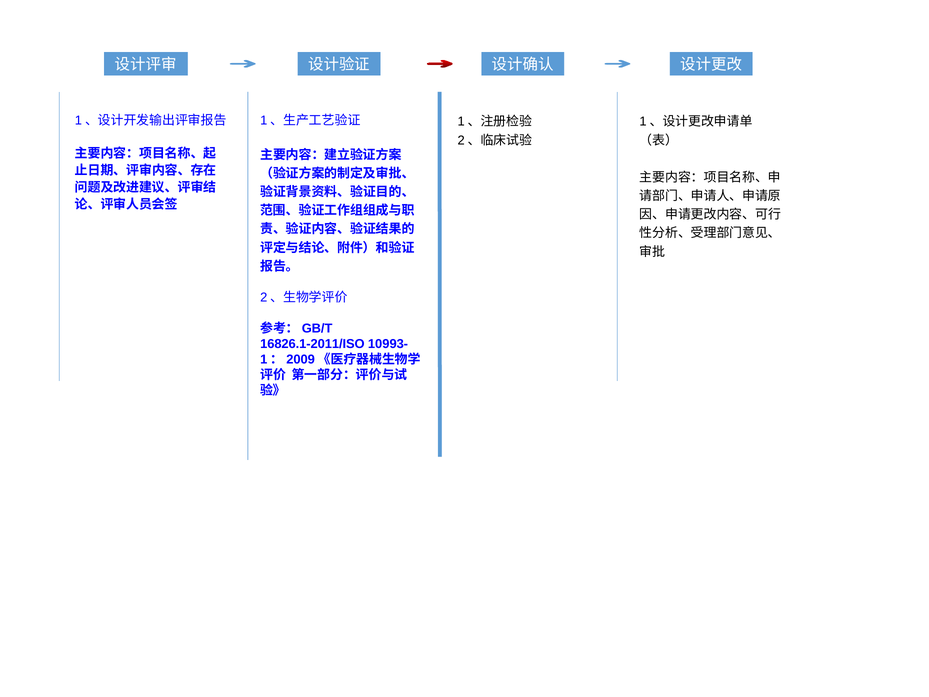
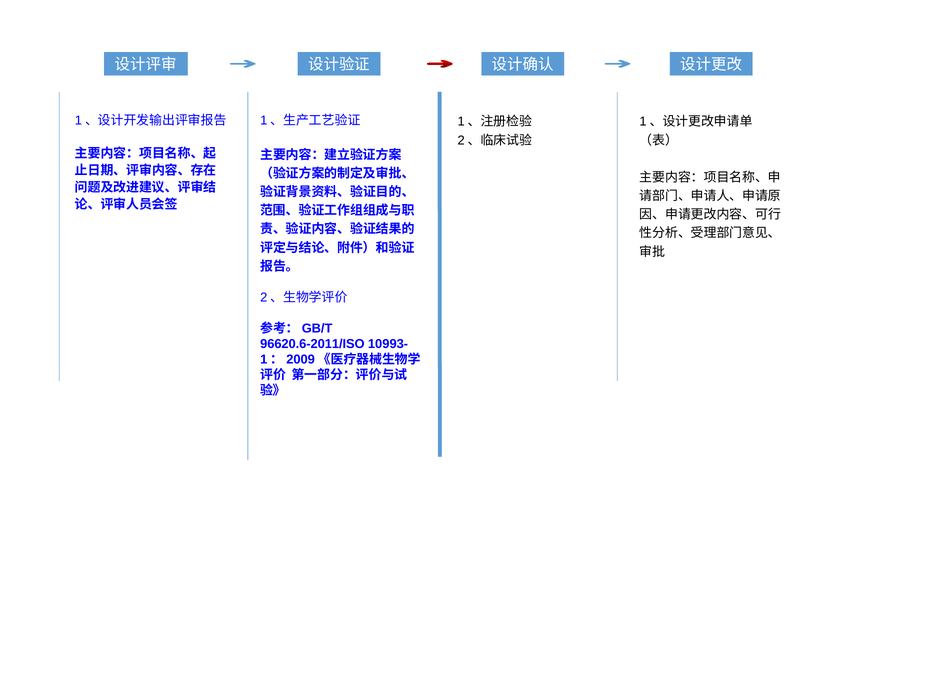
16826.1-2011/ISO: 16826.1-2011/ISO -> 96620.6-2011/ISO (312, 344)
